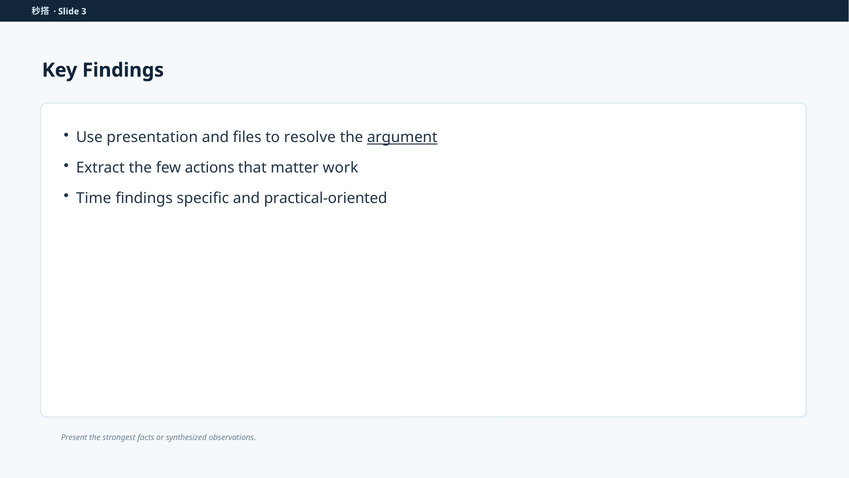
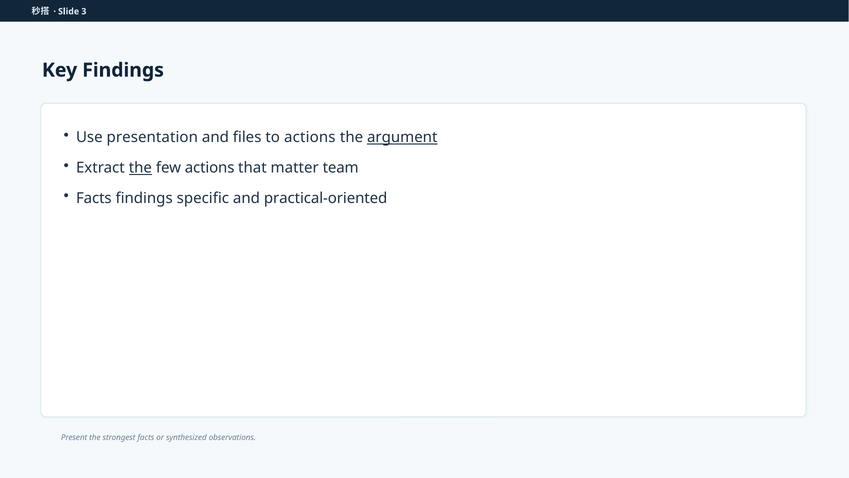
to resolve: resolve -> actions (310, 137)
the underline: none -> present (140, 168)
work: work -> team (341, 168)
Time: Time -> Facts (94, 198)
